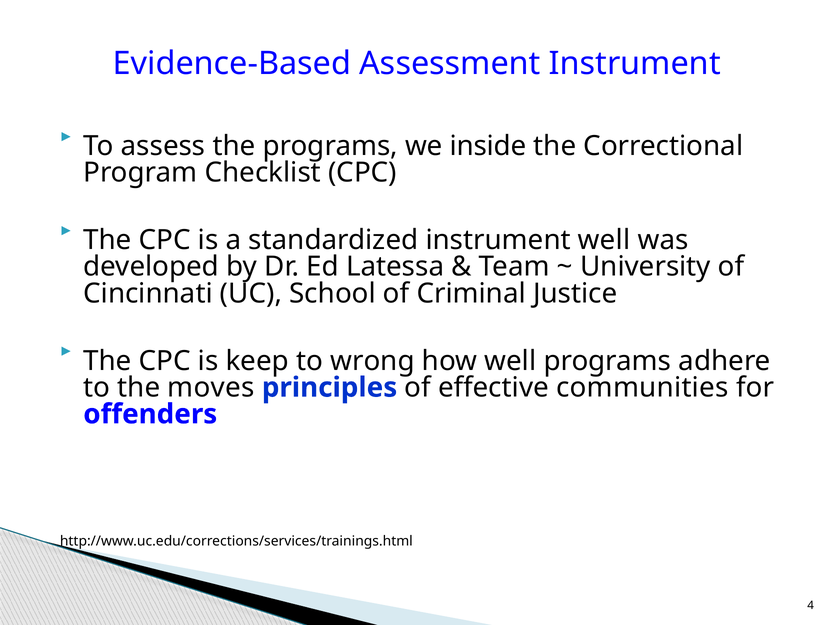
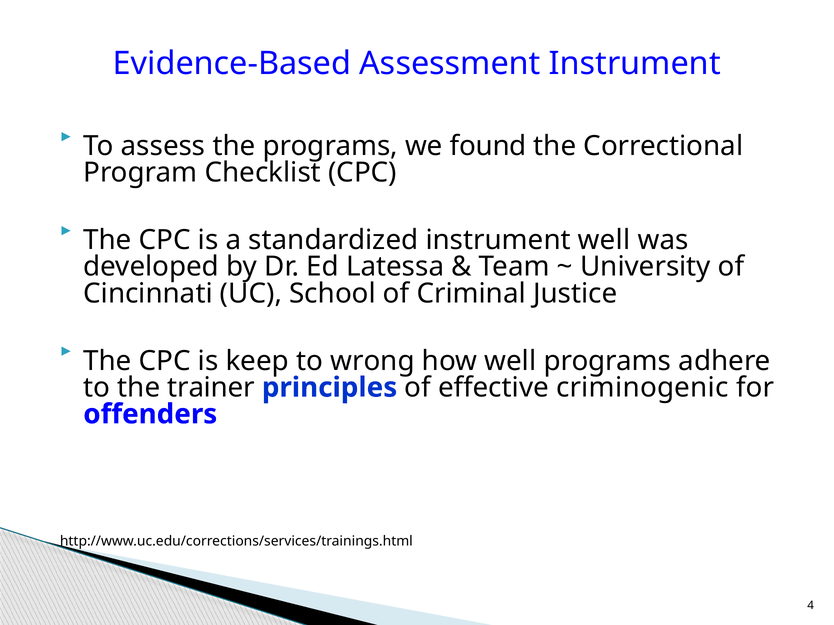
inside: inside -> found (488, 146)
moves: moves -> trainer (211, 388)
communities: communities -> criminogenic (642, 388)
